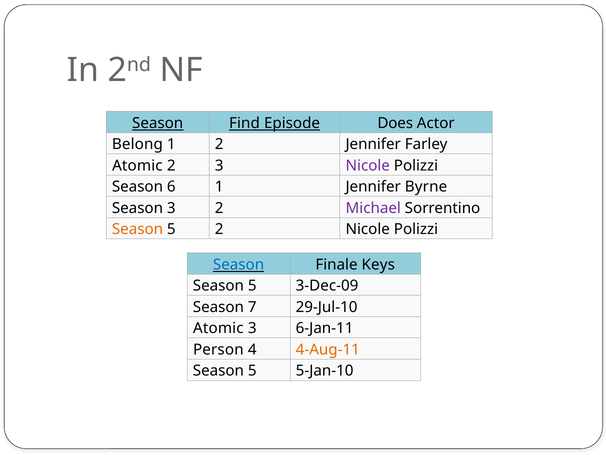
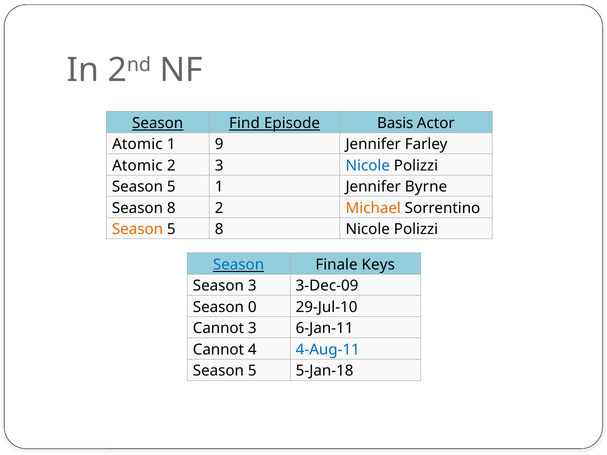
Does: Does -> Basis (395, 123)
Belong: Belong -> Atomic (137, 144)
1 2: 2 -> 9 (219, 144)
Nicole colour: purple -> blue (368, 166)
6: 6 -> 5 (171, 187)
Season 3: 3 -> 8 (171, 208)
Michael colour: purple -> orange (373, 208)
5 2: 2 -> 8 (219, 230)
5: 5 -> 3 (252, 286)
7: 7 -> 0 (252, 307)
Atomic: Atomic -> Cannot (218, 329)
Person: Person -> Cannot (218, 350)
4-Aug-11 colour: orange -> blue (328, 350)
5-Jan-10: 5-Jan-10 -> 5-Jan-18 (325, 371)
